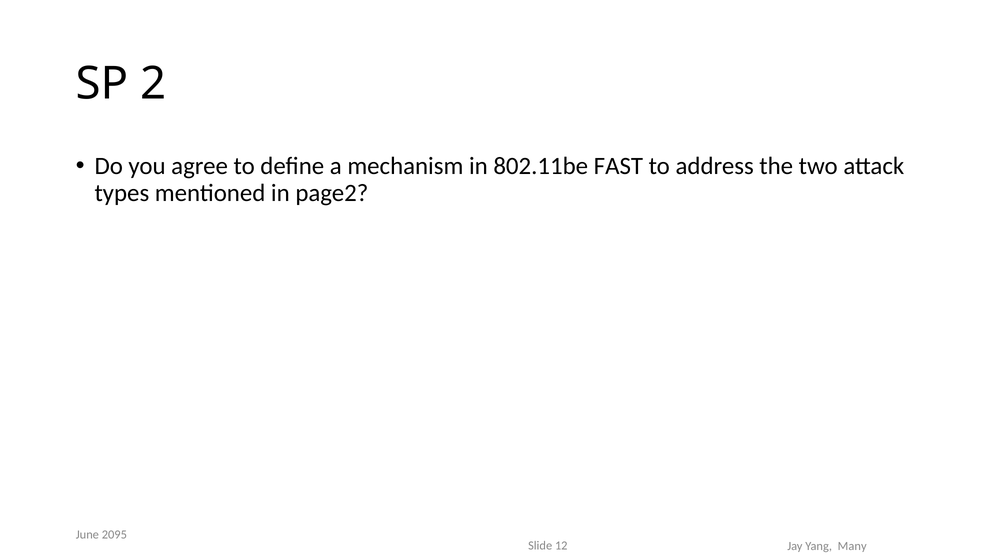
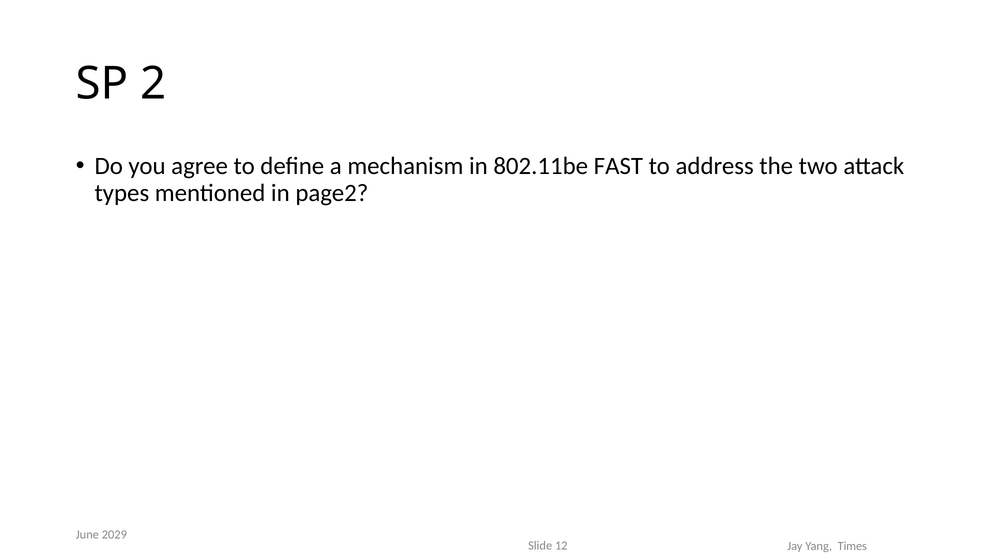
2095: 2095 -> 2029 (114, 534)
Many: Many -> Times (852, 546)
